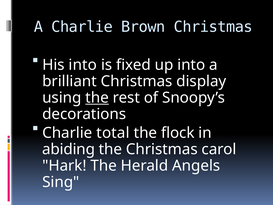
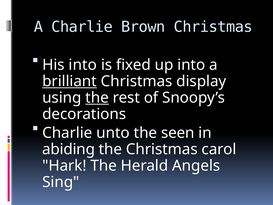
brilliant underline: none -> present (70, 81)
total: total -> unto (113, 133)
flock: flock -> seen (178, 133)
